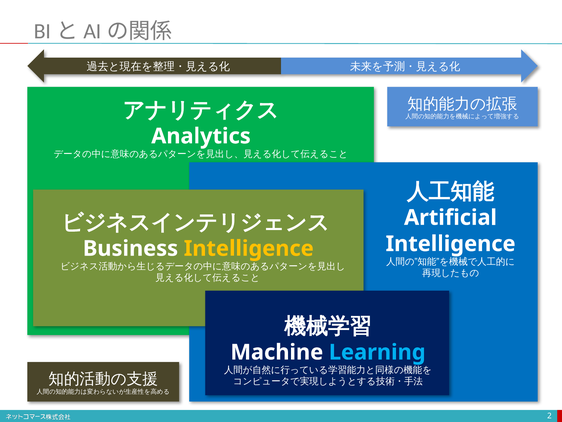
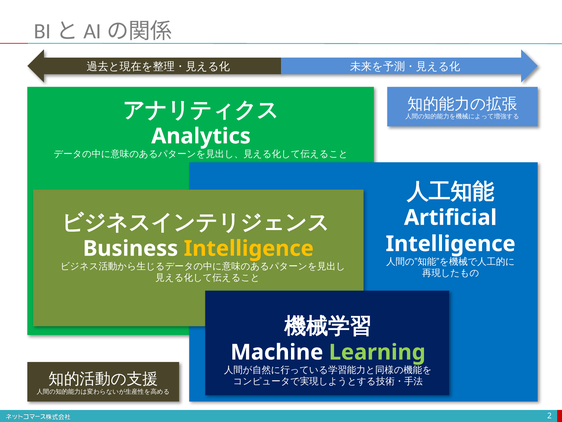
Learning colour: light blue -> light green (377, 352)
